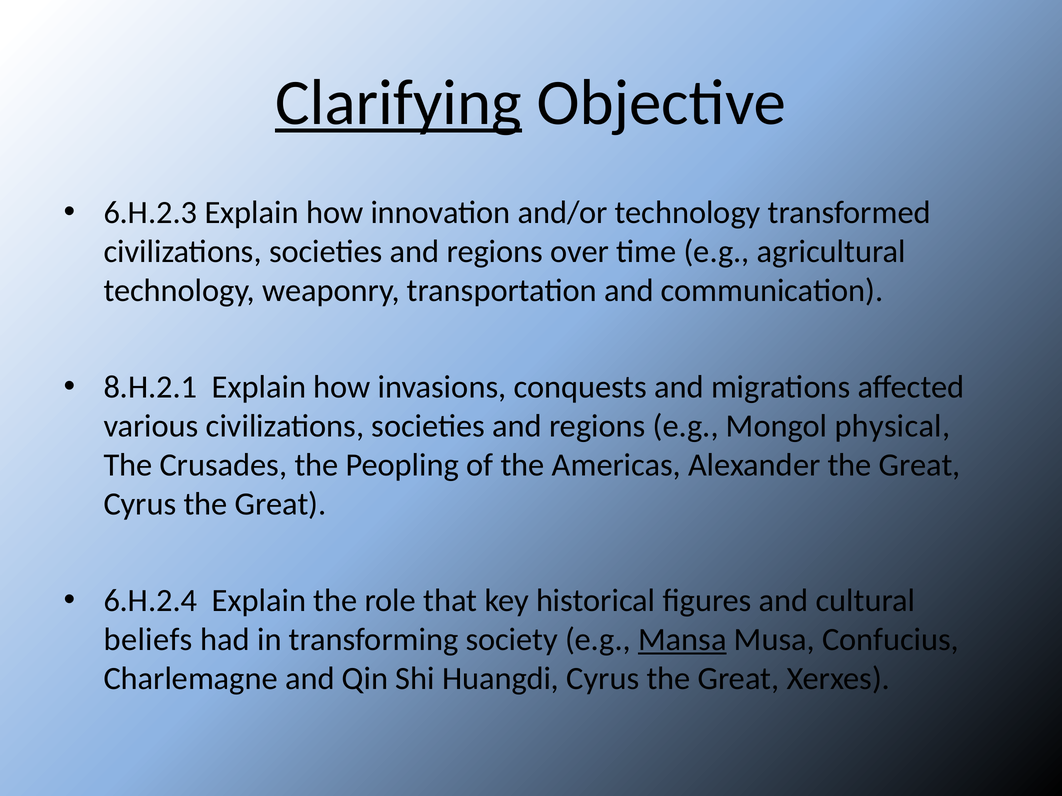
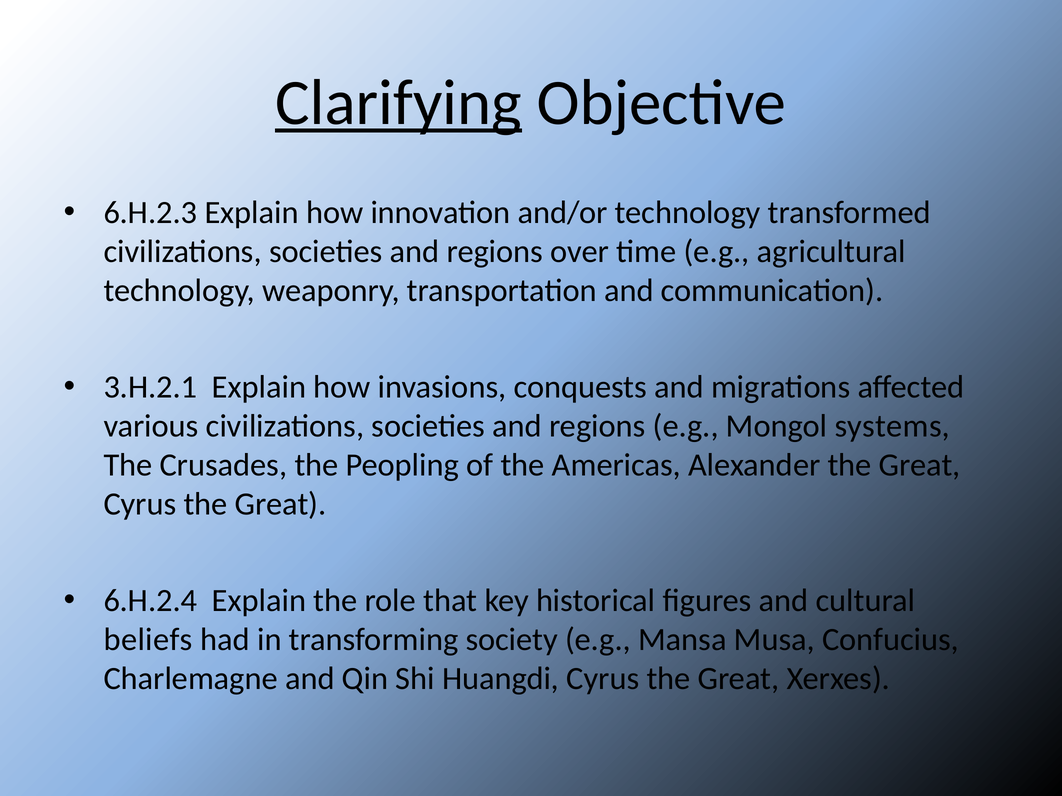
8.H.2.1: 8.H.2.1 -> 3.H.2.1 (150, 388)
physical: physical -> systems (892, 426)
Mansa underline: present -> none (682, 640)
